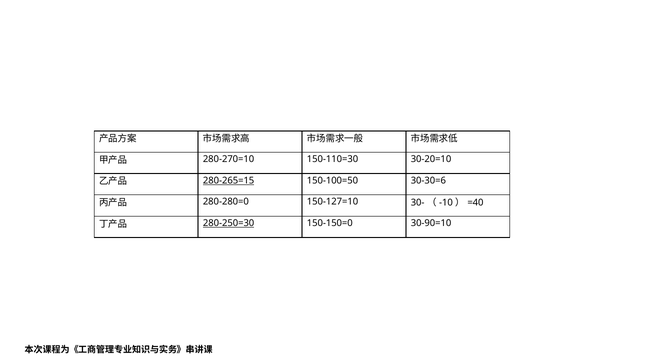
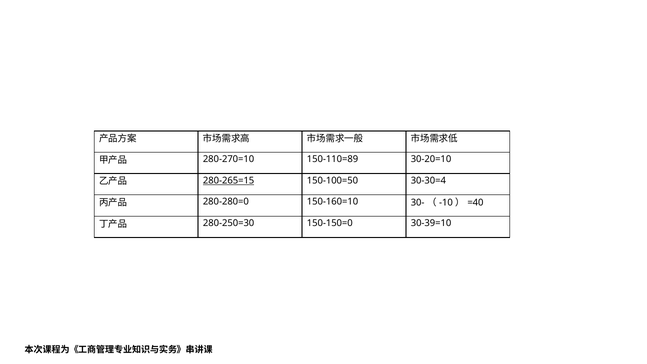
150-110=30: 150-110=30 -> 150-110=89 (333, 159)
30-30=6: 30-30=6 -> 30-30=4 (428, 180)
150-127=10: 150-127=10 -> 150-160=10 (333, 202)
280-250=30 underline: present -> none (229, 223)
30-90=10: 30-90=10 -> 30-39=10 (431, 223)
